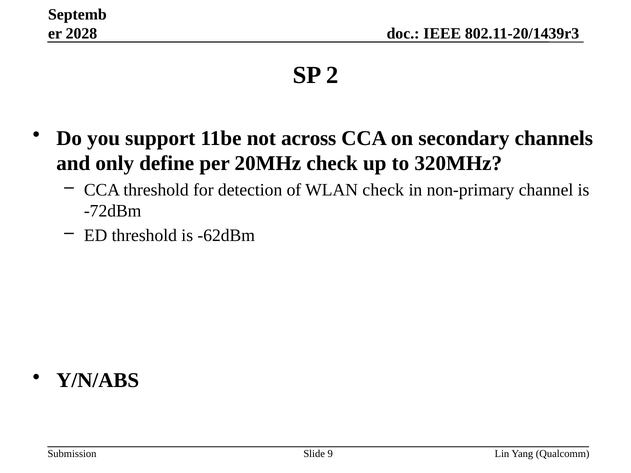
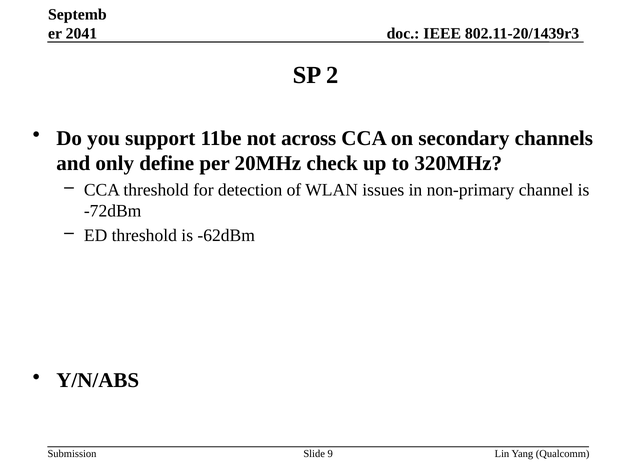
2028: 2028 -> 2041 (81, 34)
WLAN check: check -> issues (383, 190)
